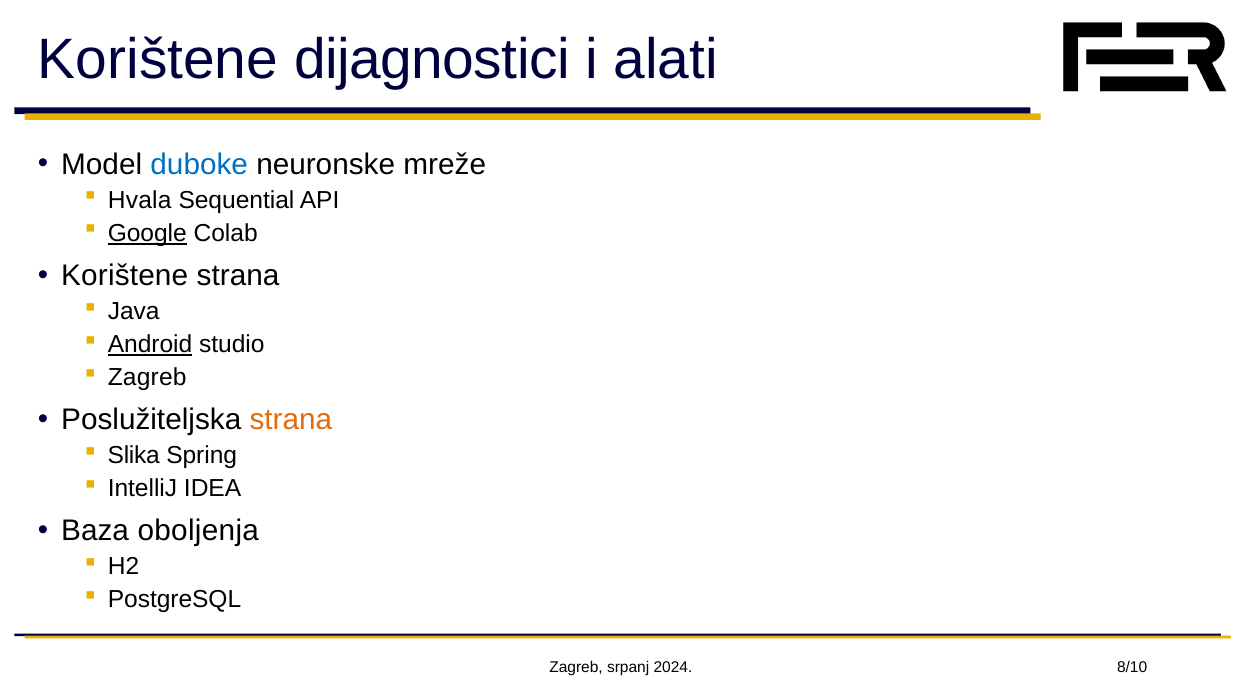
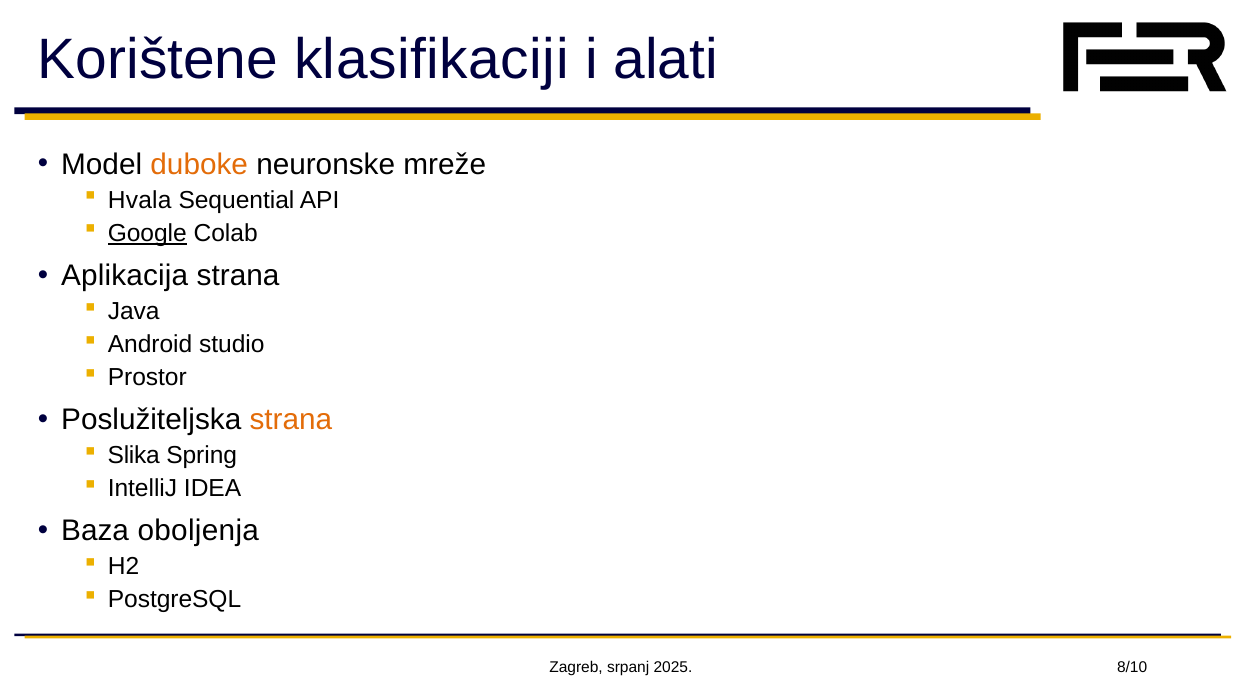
dijagnostici: dijagnostici -> klasifikaciji (431, 59)
duboke colour: blue -> orange (199, 164)
Korištene: Korištene -> Aplikacija (125, 275)
Android underline: present -> none (150, 344)
Zagreb: Zagreb -> Prostor (147, 377)
2024: 2024 -> 2025 (673, 667)
